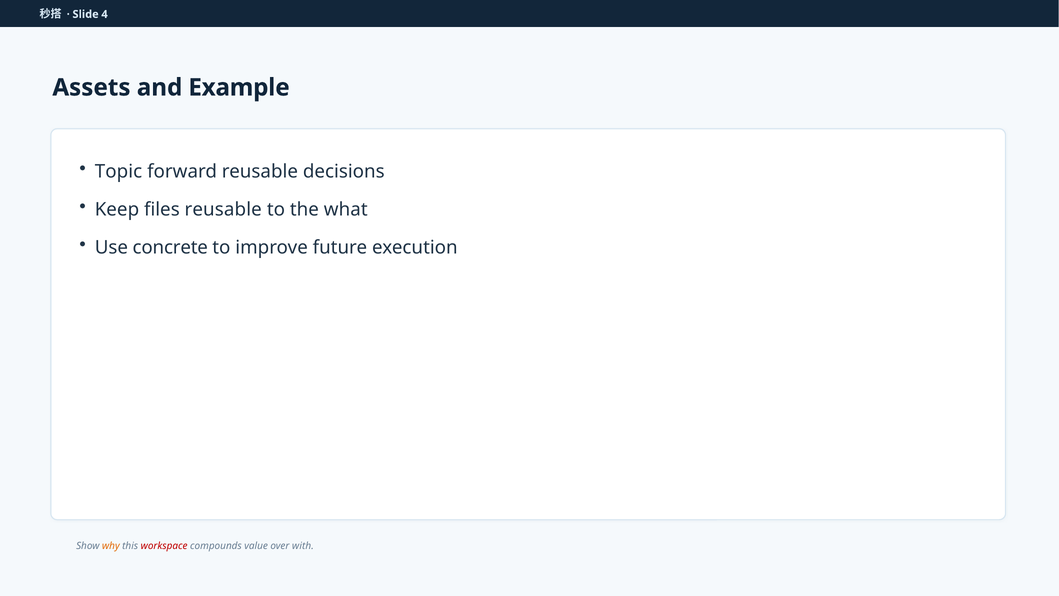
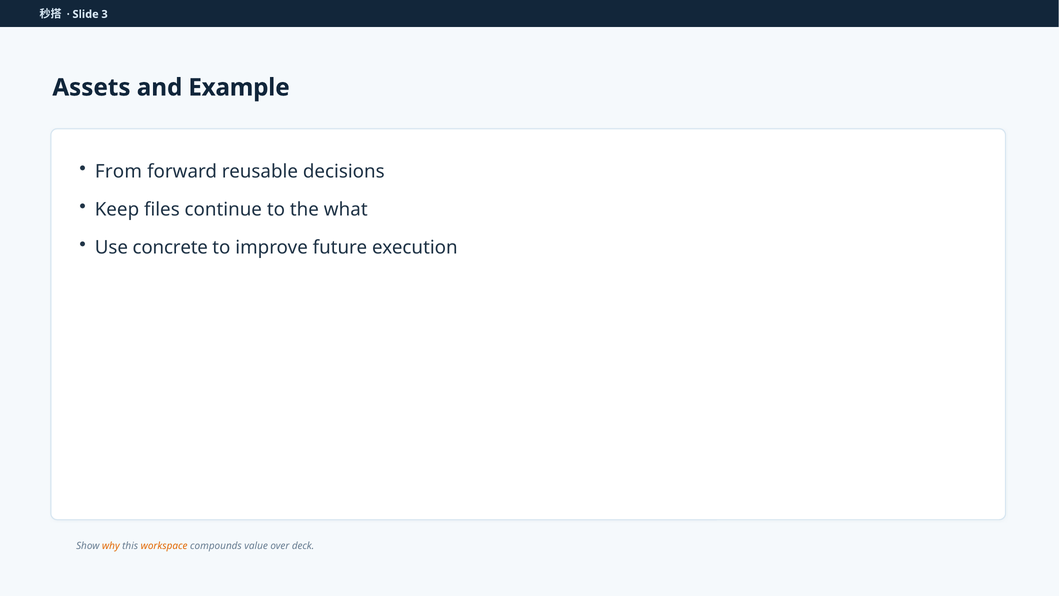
4: 4 -> 3 (105, 14)
Topic: Topic -> From (118, 171)
files reusable: reusable -> continue (223, 209)
workspace colour: red -> orange (164, 546)
with: with -> deck (303, 546)
